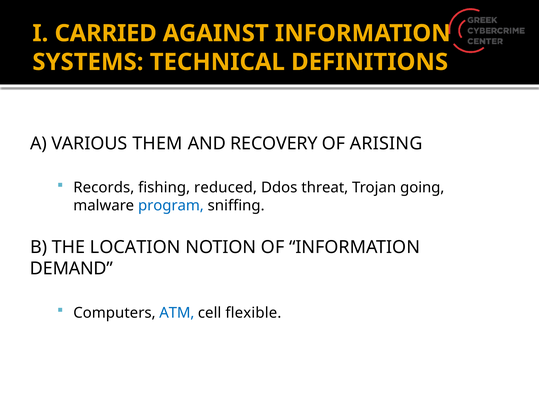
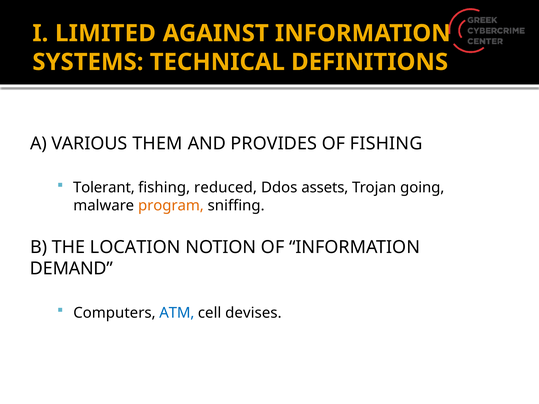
CARRIED: CARRIED -> LIMITED (105, 33)
RECOVERY: RECOVERY -> PROVIDES (274, 144)
OF ARISING: ARISING -> FISHING (386, 144)
Records: Records -> Tolerant (104, 188)
threat: threat -> assets (325, 188)
program colour: blue -> orange (171, 206)
flexible: flexible -> devises (253, 313)
